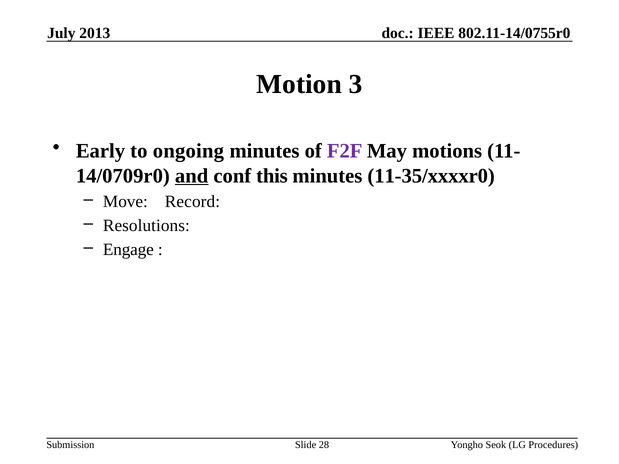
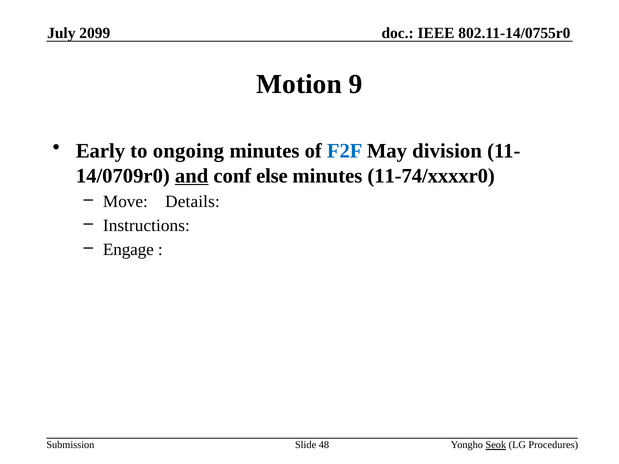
2013: 2013 -> 2099 (95, 33)
3: 3 -> 9 (356, 84)
F2F colour: purple -> blue (345, 151)
motions: motions -> division (447, 151)
this: this -> else (272, 176)
11-35/xxxxr0: 11-35/xxxxr0 -> 11-74/xxxxr0 (431, 176)
Record: Record -> Details (192, 202)
Resolutions: Resolutions -> Instructions (146, 226)
28: 28 -> 48 (324, 445)
Seok underline: none -> present (496, 445)
